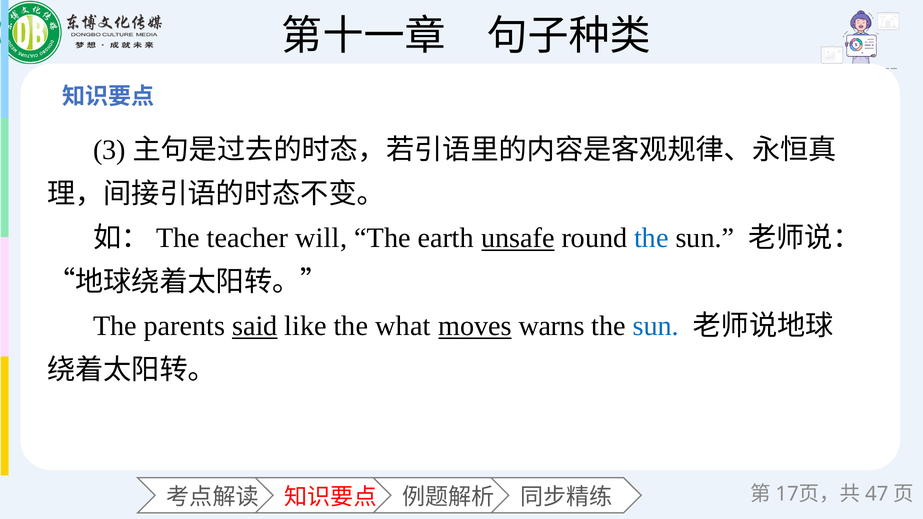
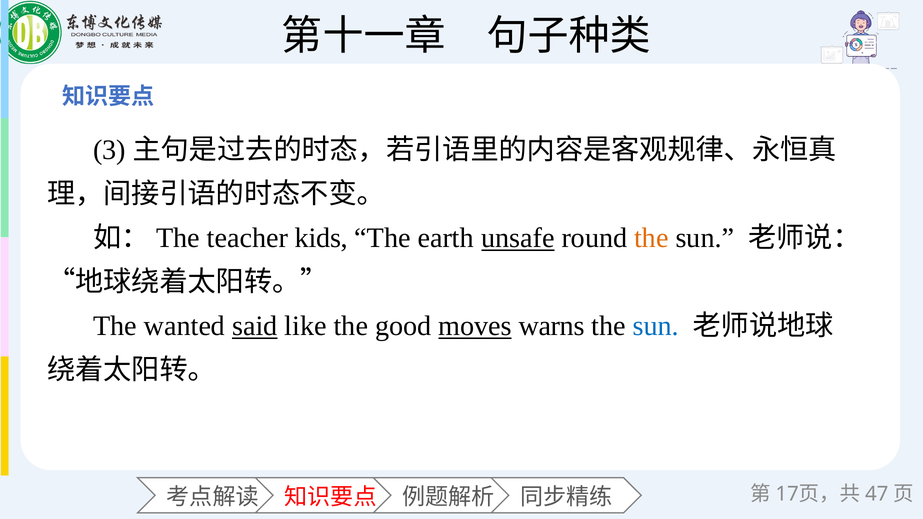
will: will -> kids (321, 238)
the colour: blue -> orange (651, 238)
parents: parents -> wanted (184, 326)
what: what -> good (403, 326)
